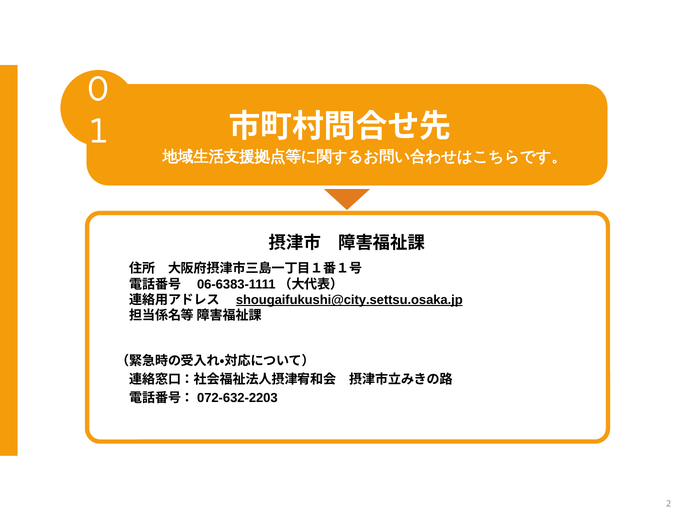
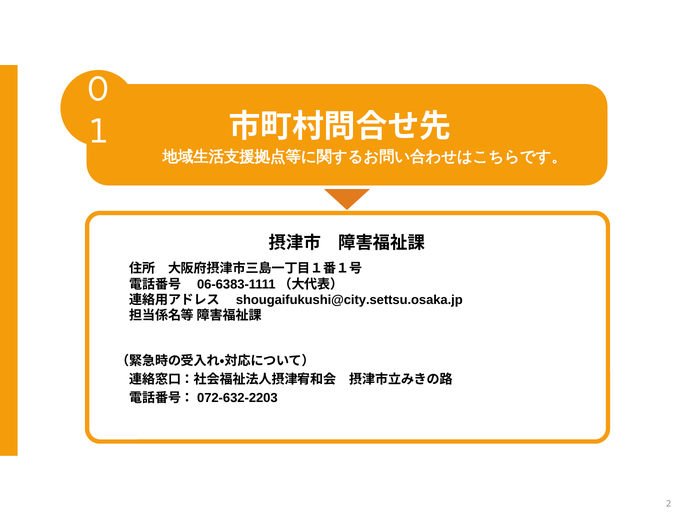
shougaifukushi@city.settsu.osaka.jp underline: present -> none (349, 300)
